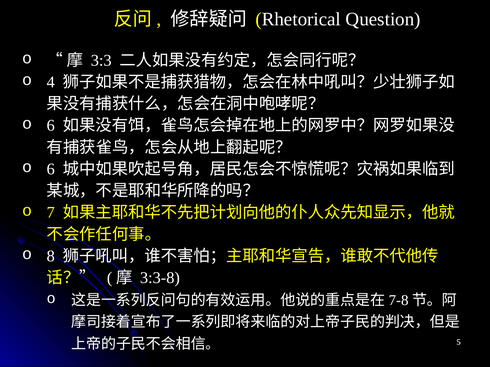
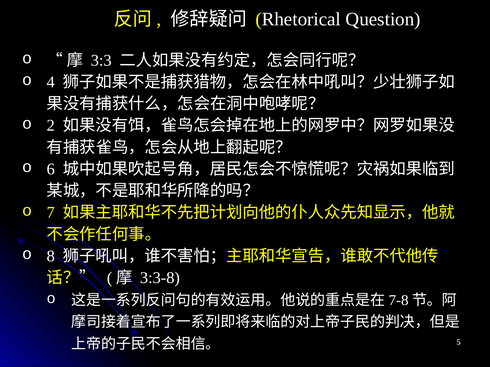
6: 6 -> 2 (51, 126)
